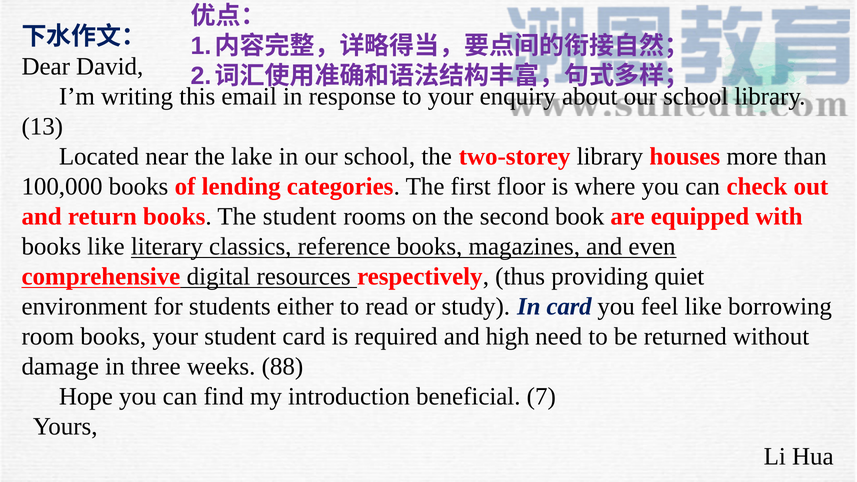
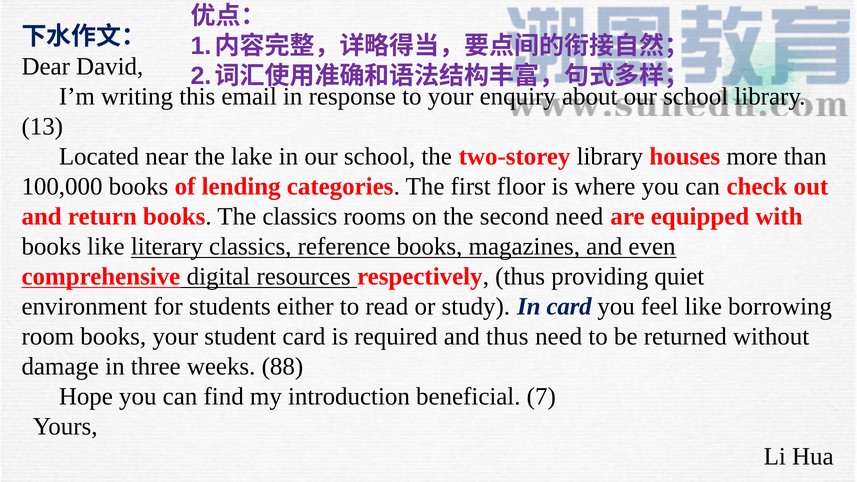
The student: student -> classics (300, 216)
second book: book -> need (579, 216)
and high: high -> thus (507, 337)
